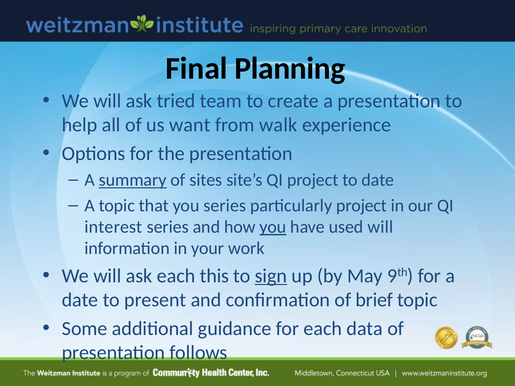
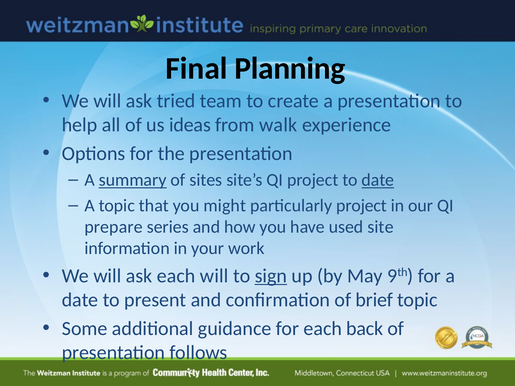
want: want -> ideas (190, 125)
date underline: none -> present (378, 180)
you series: series -> might (225, 206)
interest: interest -> prepare (113, 227)
you underline: present -> none (273, 227)
used will: will -> site (380, 227)
each this: this -> will (214, 276)
data: data -> back (365, 329)
